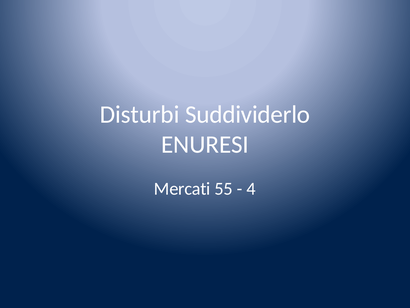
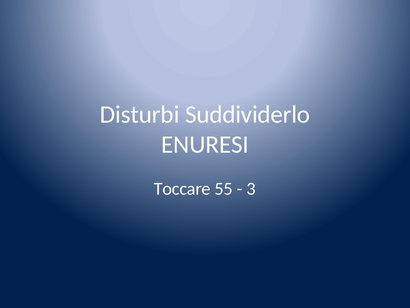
Mercati: Mercati -> Toccare (182, 189)
4: 4 -> 3 (251, 189)
